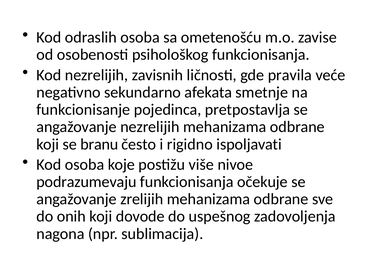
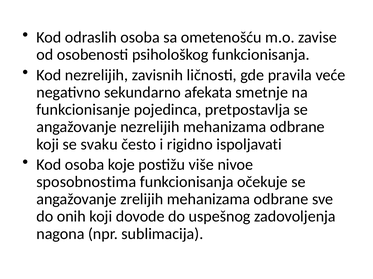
branu: branu -> svaku (99, 145)
podrazumevaju: podrazumevaju -> sposobnostima (86, 182)
